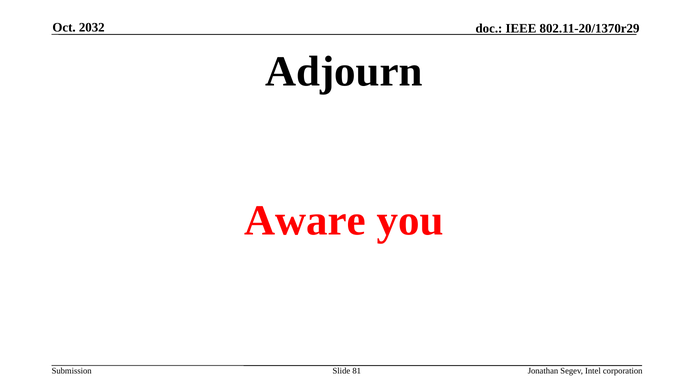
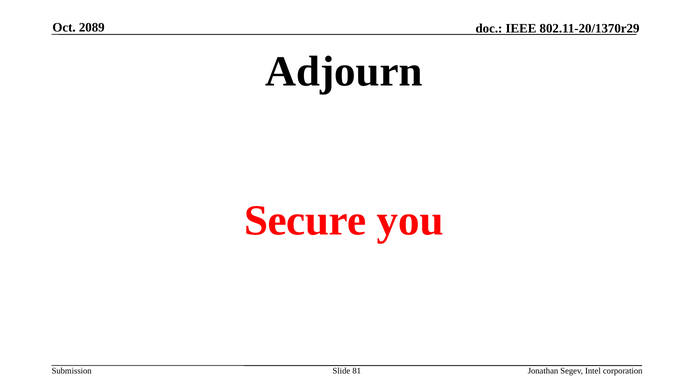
2032: 2032 -> 2089 (92, 27)
Aware: Aware -> Secure (305, 221)
